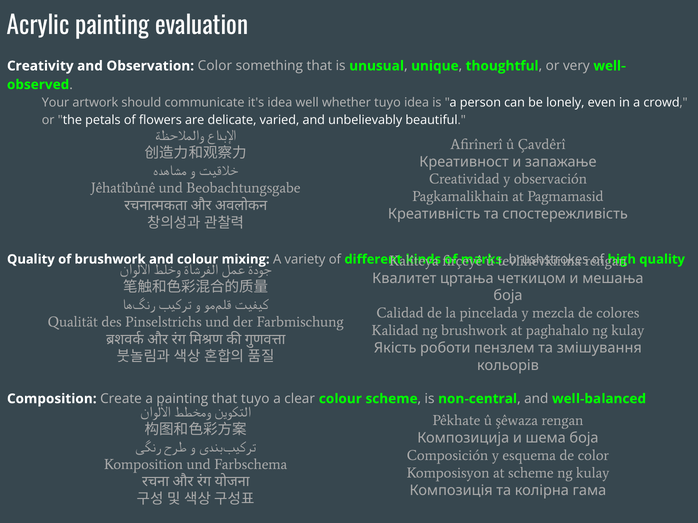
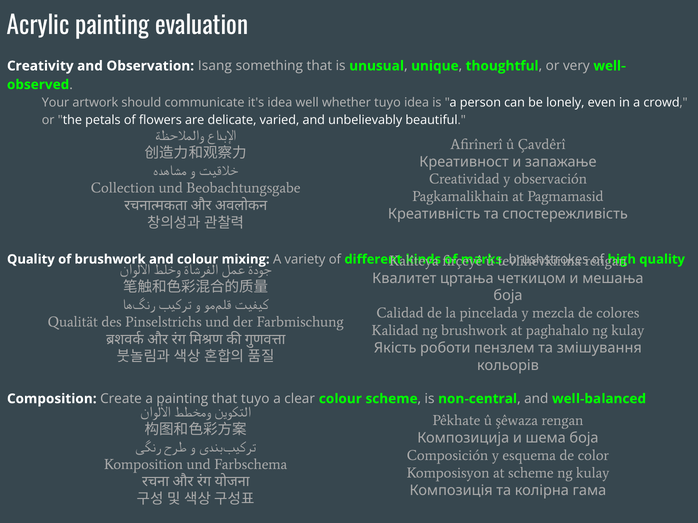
Observation Color: Color -> Isang (215, 66)
Jêhatîbûnê: Jêhatîbûnê -> Collection (123, 188)
